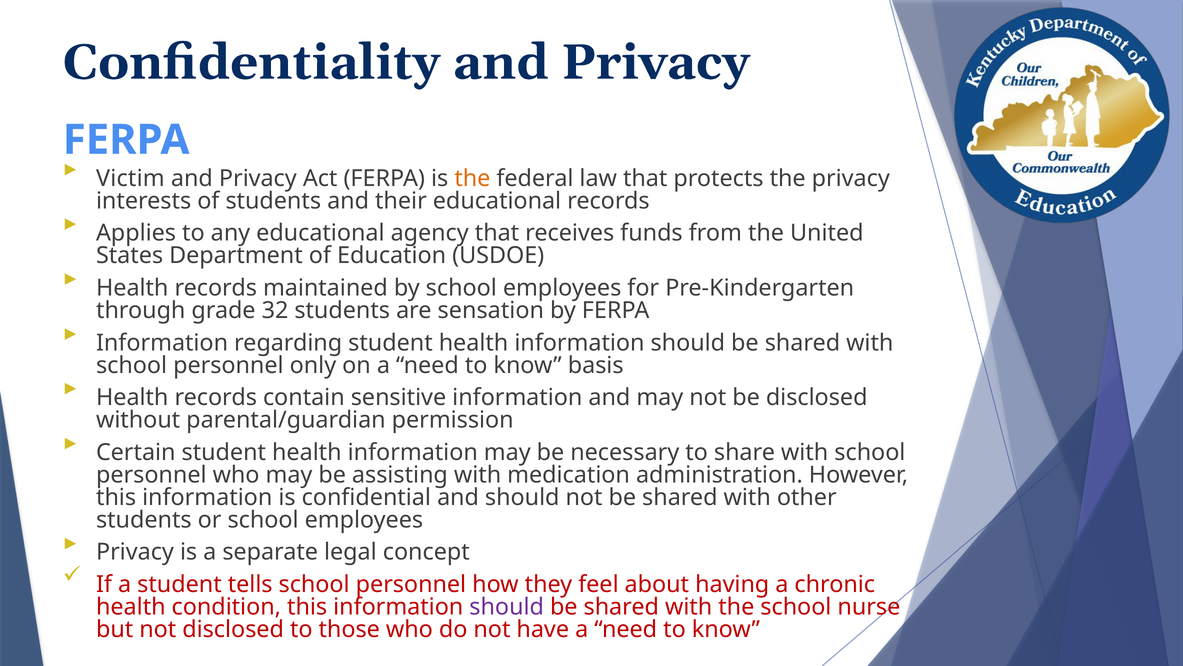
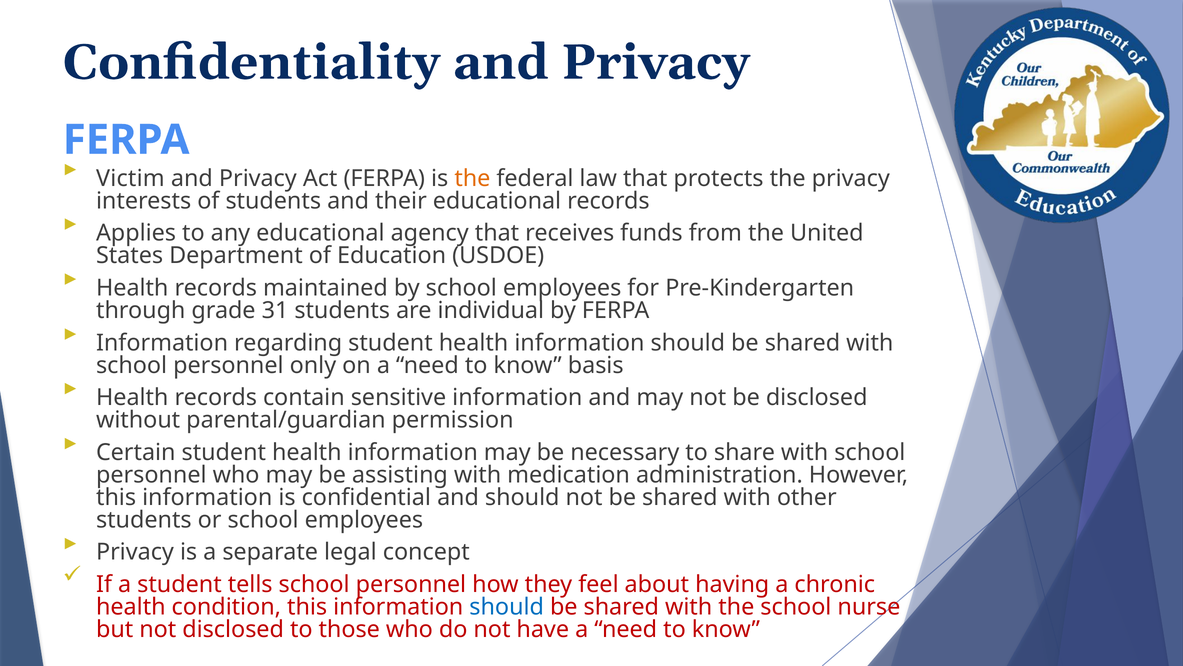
32: 32 -> 31 (275, 310)
sensation: sensation -> individual (491, 310)
should colour: purple -> blue (507, 607)
